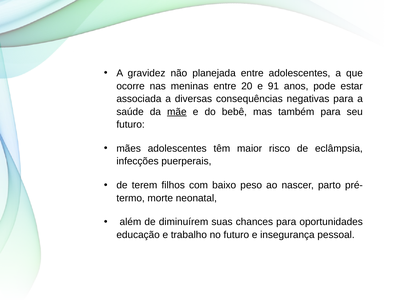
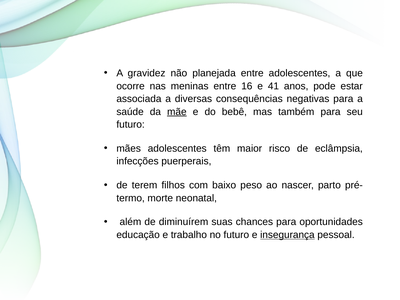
20: 20 -> 16 (247, 86)
91: 91 -> 41 (273, 86)
insegurança underline: none -> present (287, 235)
